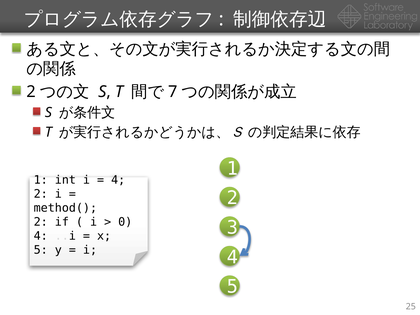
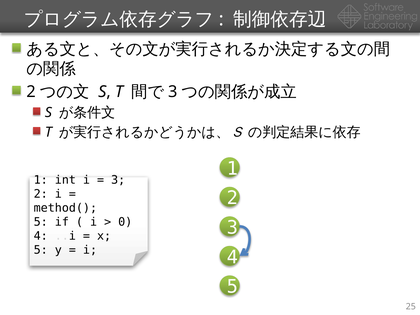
7: 7 -> 3 (173, 92)
4: 4 -> 3 (118, 180)
2: 2 -> 5 (41, 222)
